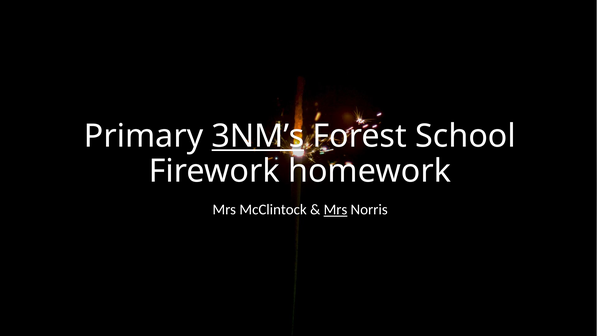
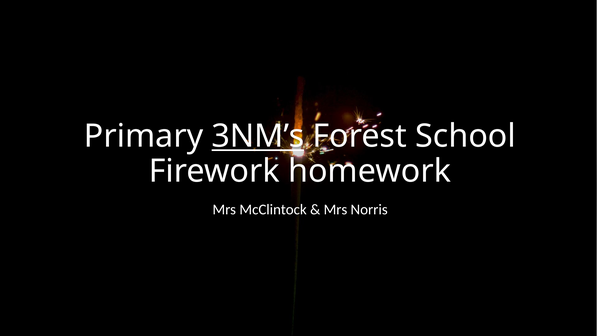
Mrs underline: present -> none (335, 210)
